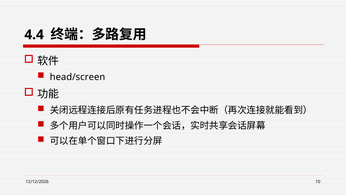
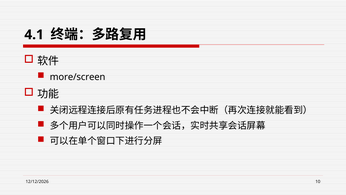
4.4: 4.4 -> 4.1 (34, 35)
head/screen: head/screen -> more/screen (78, 77)
